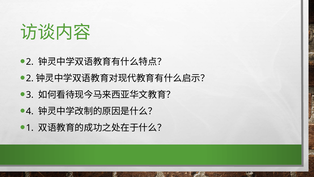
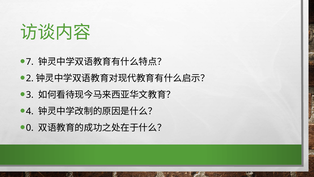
2: 2 -> 7 (30, 62)
1: 1 -> 0 (30, 127)
